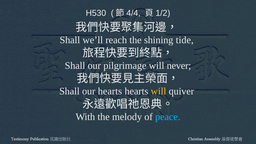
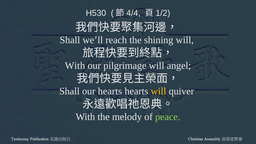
shining tide: tide -> will (185, 40)
Shall: Shall -> With (75, 66)
never: never -> angel (179, 66)
peace colour: light blue -> light green (168, 117)
